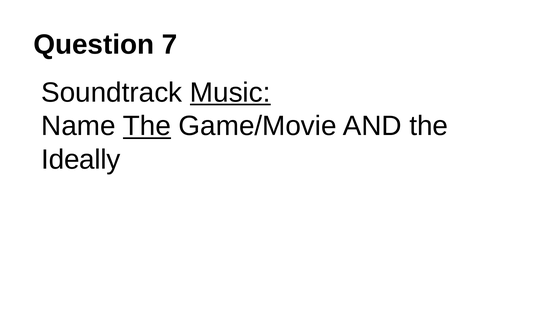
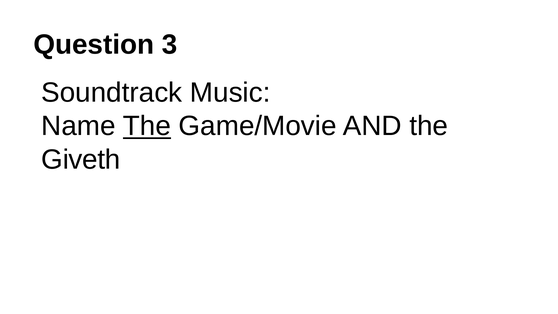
7: 7 -> 3 (170, 45)
Music underline: present -> none (230, 93)
Ideally: Ideally -> Giveth (81, 159)
